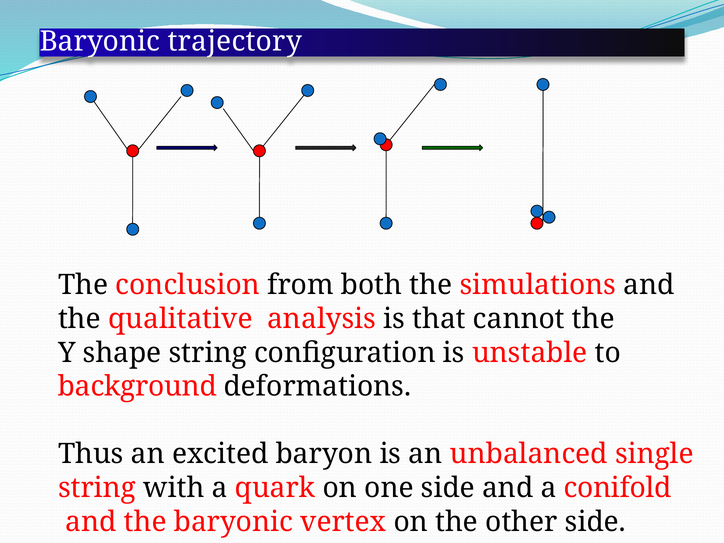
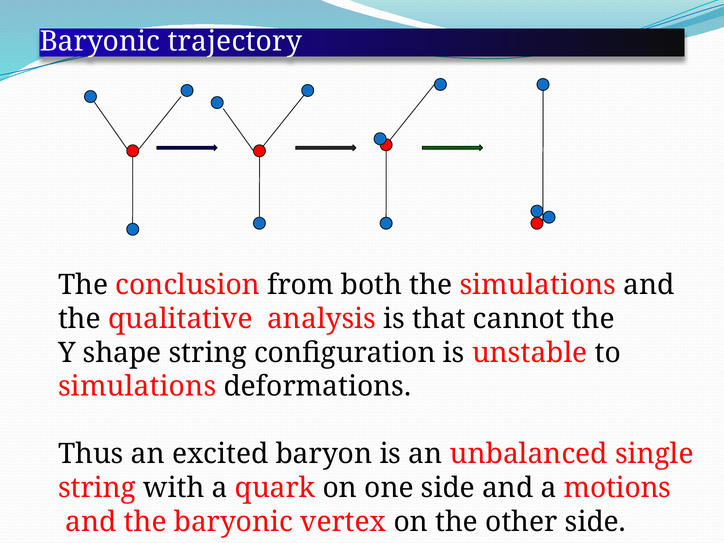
background: background -> simulations (137, 387)
conifold: conifold -> motions (618, 488)
